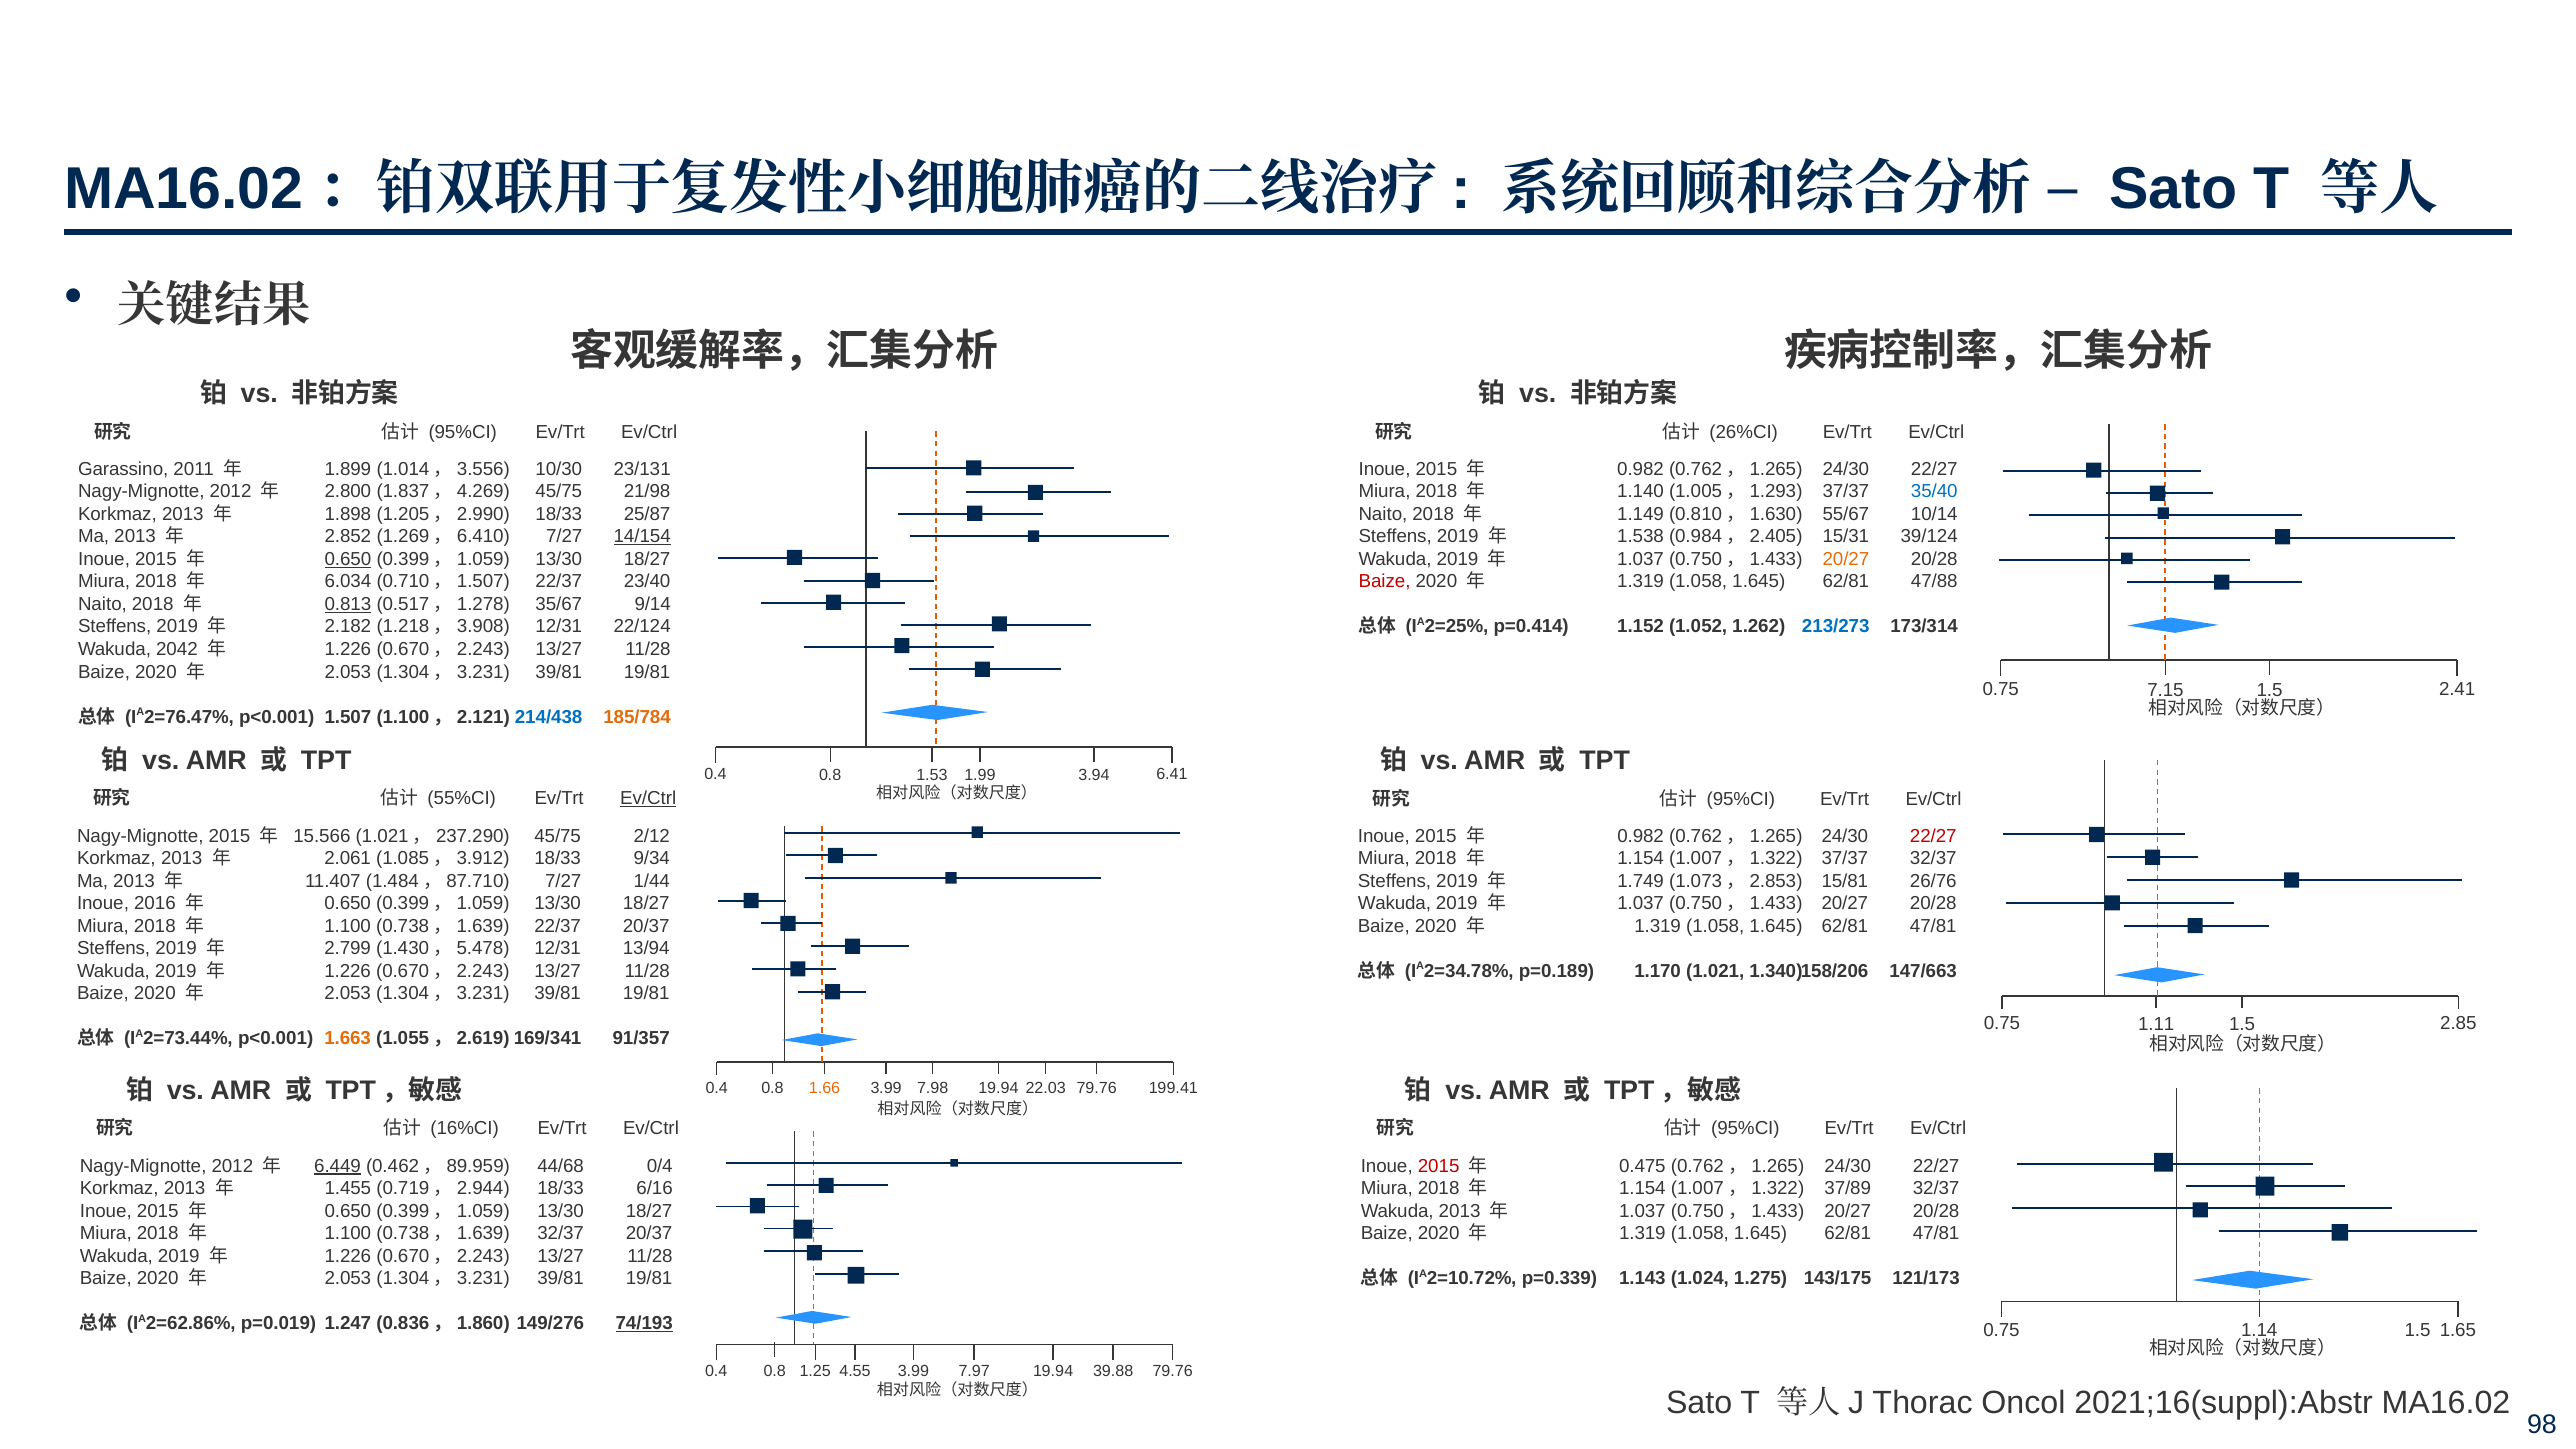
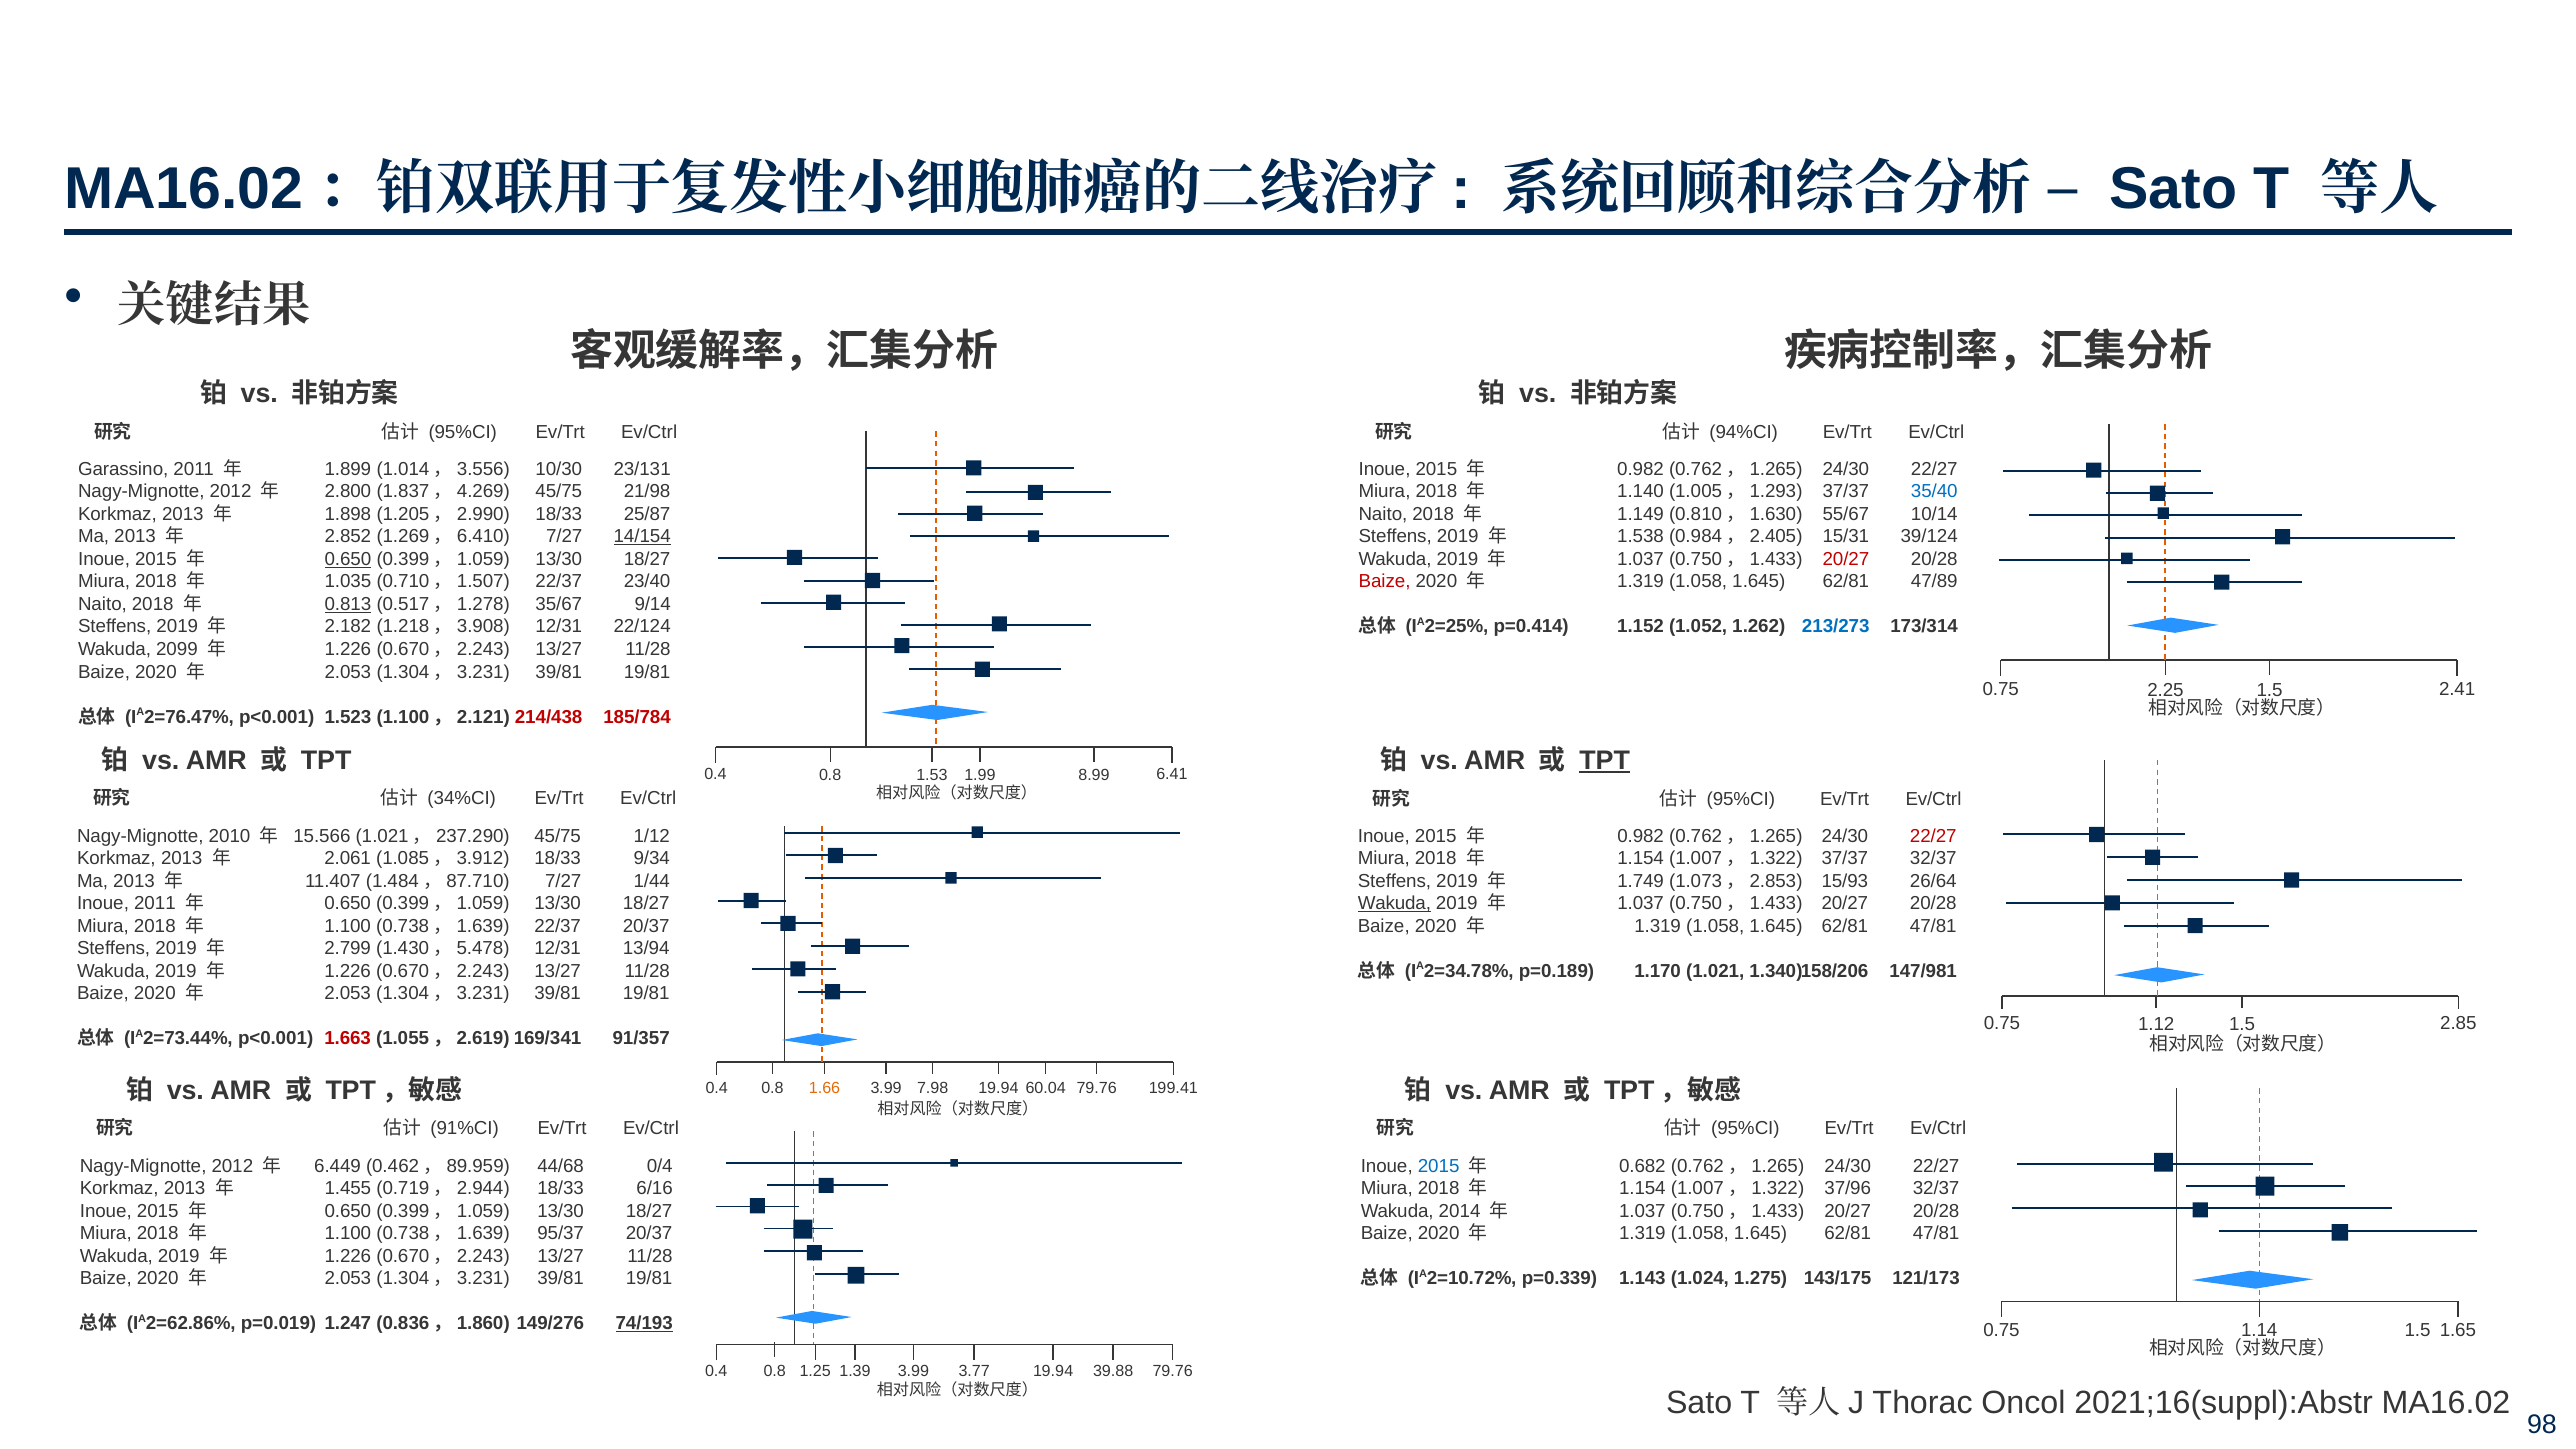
26%CI: 26%CI -> 94%CI (1744, 432)
20/27 colour: orange -> red (1846, 559)
6.034: 6.034 -> 1.035 (348, 582)
47/88: 47/88 -> 47/89 (1934, 582)
2042: 2042 -> 2099 (177, 649)
7.15: 7.15 -> 2.25 (2165, 690)
1.507: 1.507 -> 1.523 (348, 717)
214/438 colour: blue -> red (549, 717)
185/784 colour: orange -> red (637, 717)
TPT underline: none -> present (1605, 760)
3.94: 3.94 -> 8.99 (1094, 776)
55%CI: 55%CI -> 34%CI (462, 799)
Ev/Ctrl underline: present -> none (648, 799)
Nagy-Mignotte 2015: 2015 -> 2010 (230, 836)
2/12: 2/12 -> 1/12 (652, 836)
15/81: 15/81 -> 15/93 (1845, 881)
26/76: 26/76 -> 26/64 (1933, 881)
Inoue 2016: 2016 -> 2011 (155, 903)
Wakuda underline: none -> present (1394, 903)
147/663: 147/663 -> 147/981 (1923, 971)
1.11: 1.11 -> 1.12 (2156, 1024)
1.663 colour: orange -> red (348, 1039)
22.03: 22.03 -> 60.04 (1046, 1088)
16%CI: 16%CI -> 91%CI (465, 1129)
6.449 underline: present -> none (338, 1166)
2015 colour: red -> blue (1439, 1166)
0.475: 0.475 -> 0.682 (1642, 1166)
37/89: 37/89 -> 37/96 (1848, 1188)
Wakuda 2013: 2013 -> 2014 (1460, 1211)
32/37: 32/37 -> 95/37 (561, 1233)
4.55: 4.55 -> 1.39 (855, 1372)
7.97: 7.97 -> 3.77 (974, 1372)
